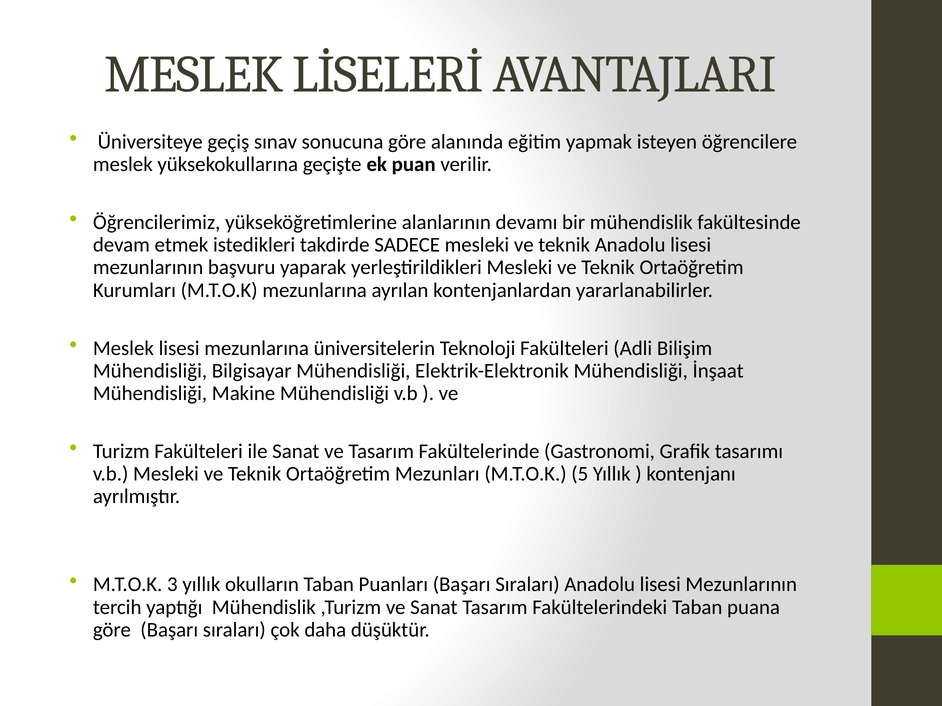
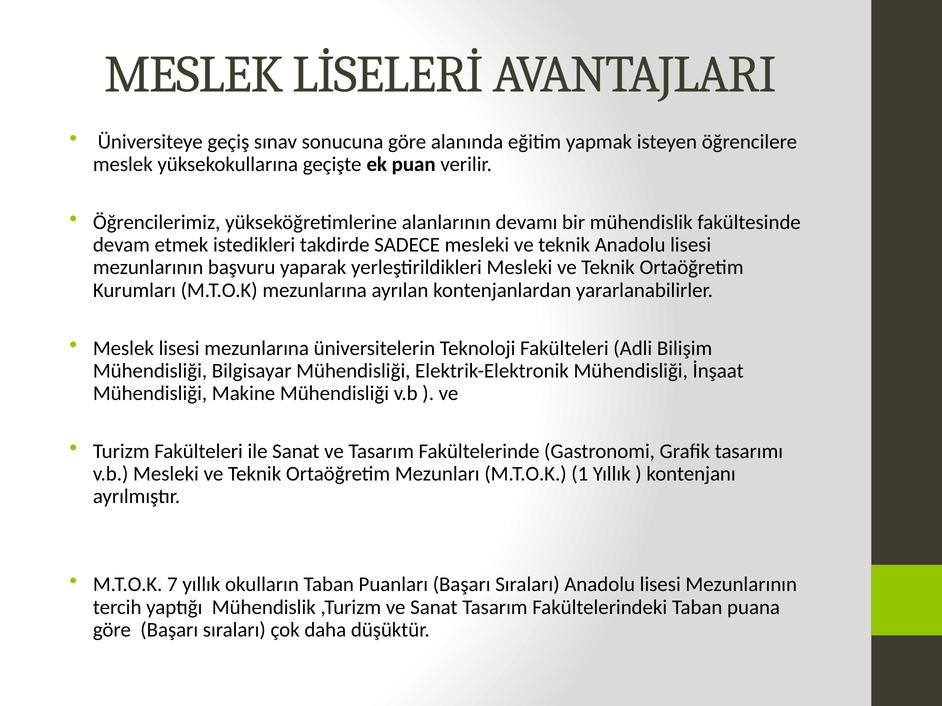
5: 5 -> 1 (580, 474)
3: 3 -> 7 (172, 585)
